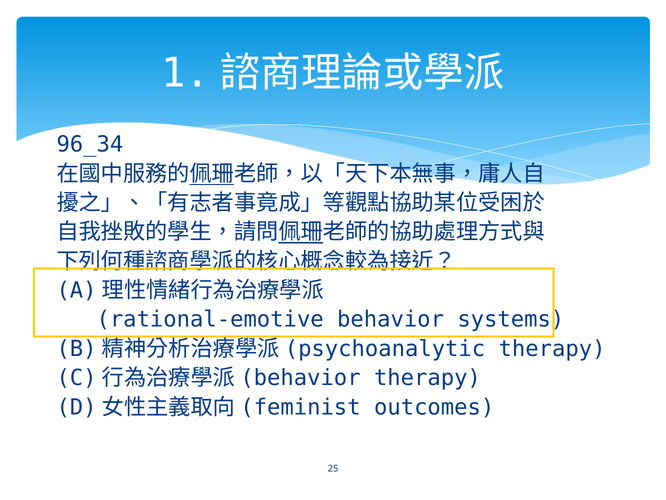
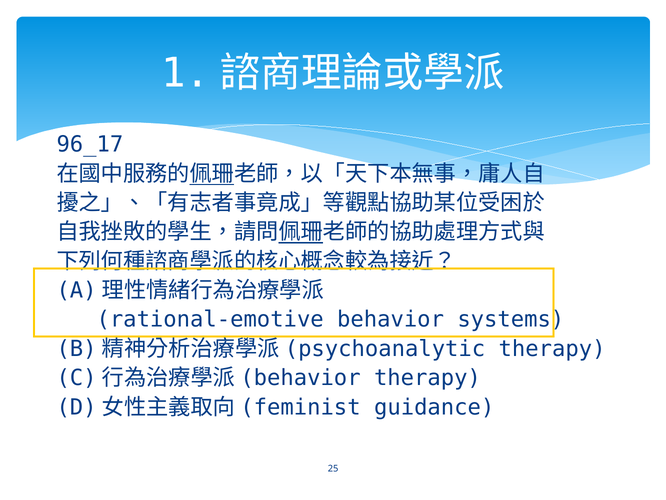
96_34: 96_34 -> 96_17 (90, 144)
outcomes: outcomes -> guidance (434, 407)
